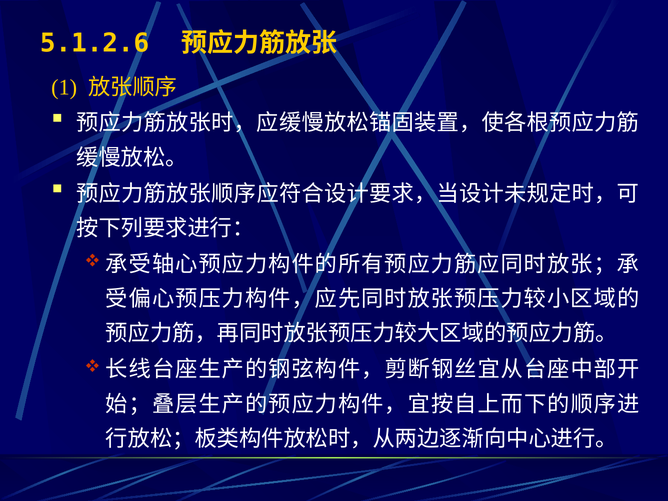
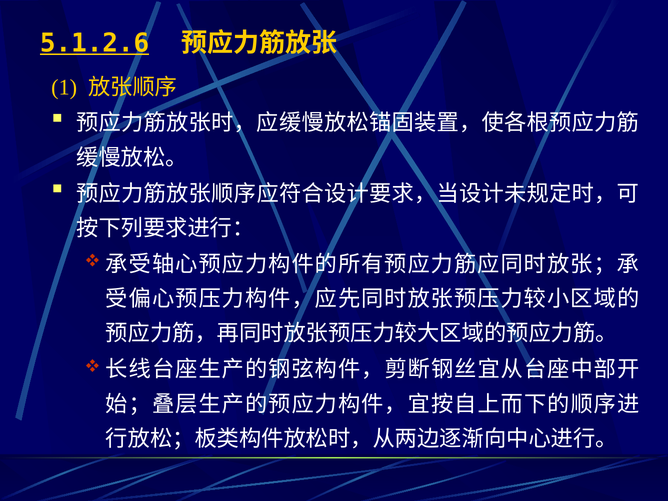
5.1.2.6 underline: none -> present (95, 43)
